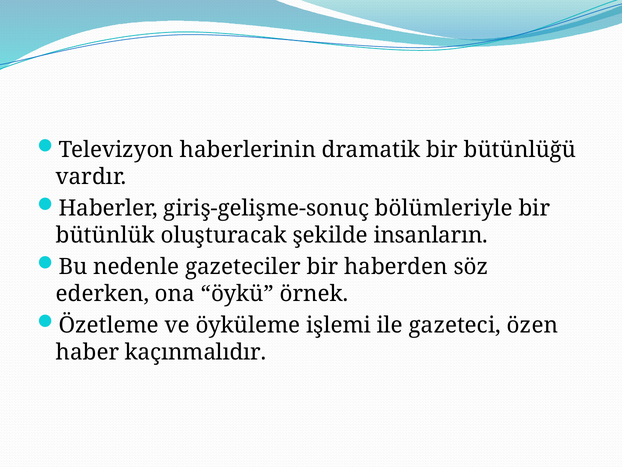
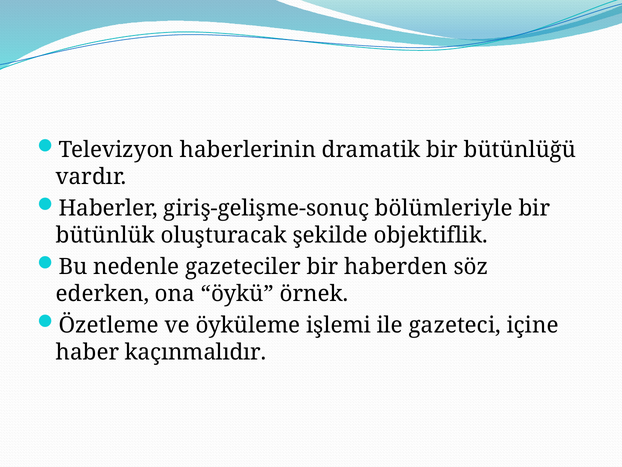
insanların: insanların -> objektiflik (431, 235)
özen: özen -> içine (533, 325)
